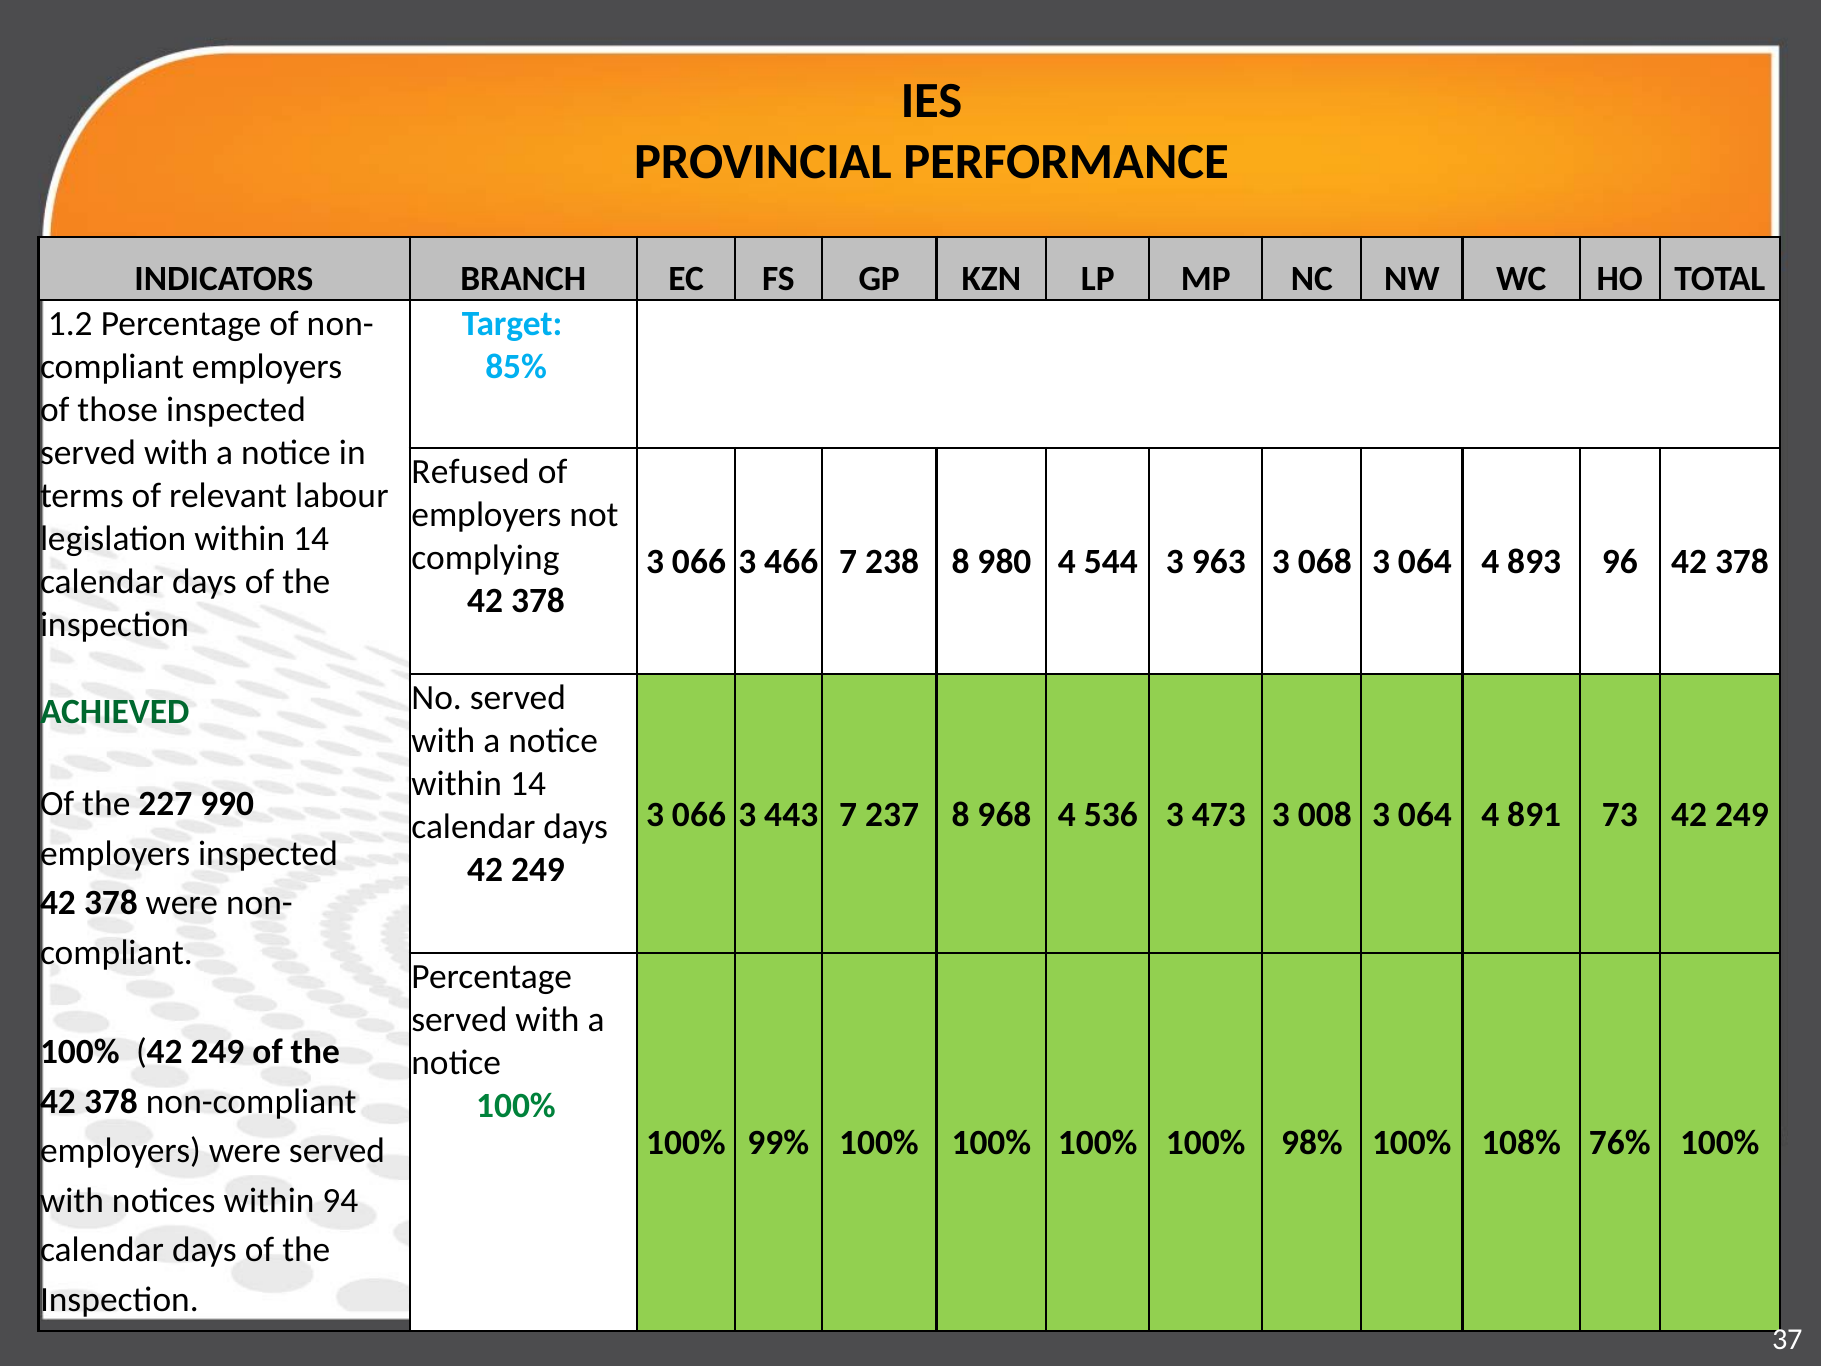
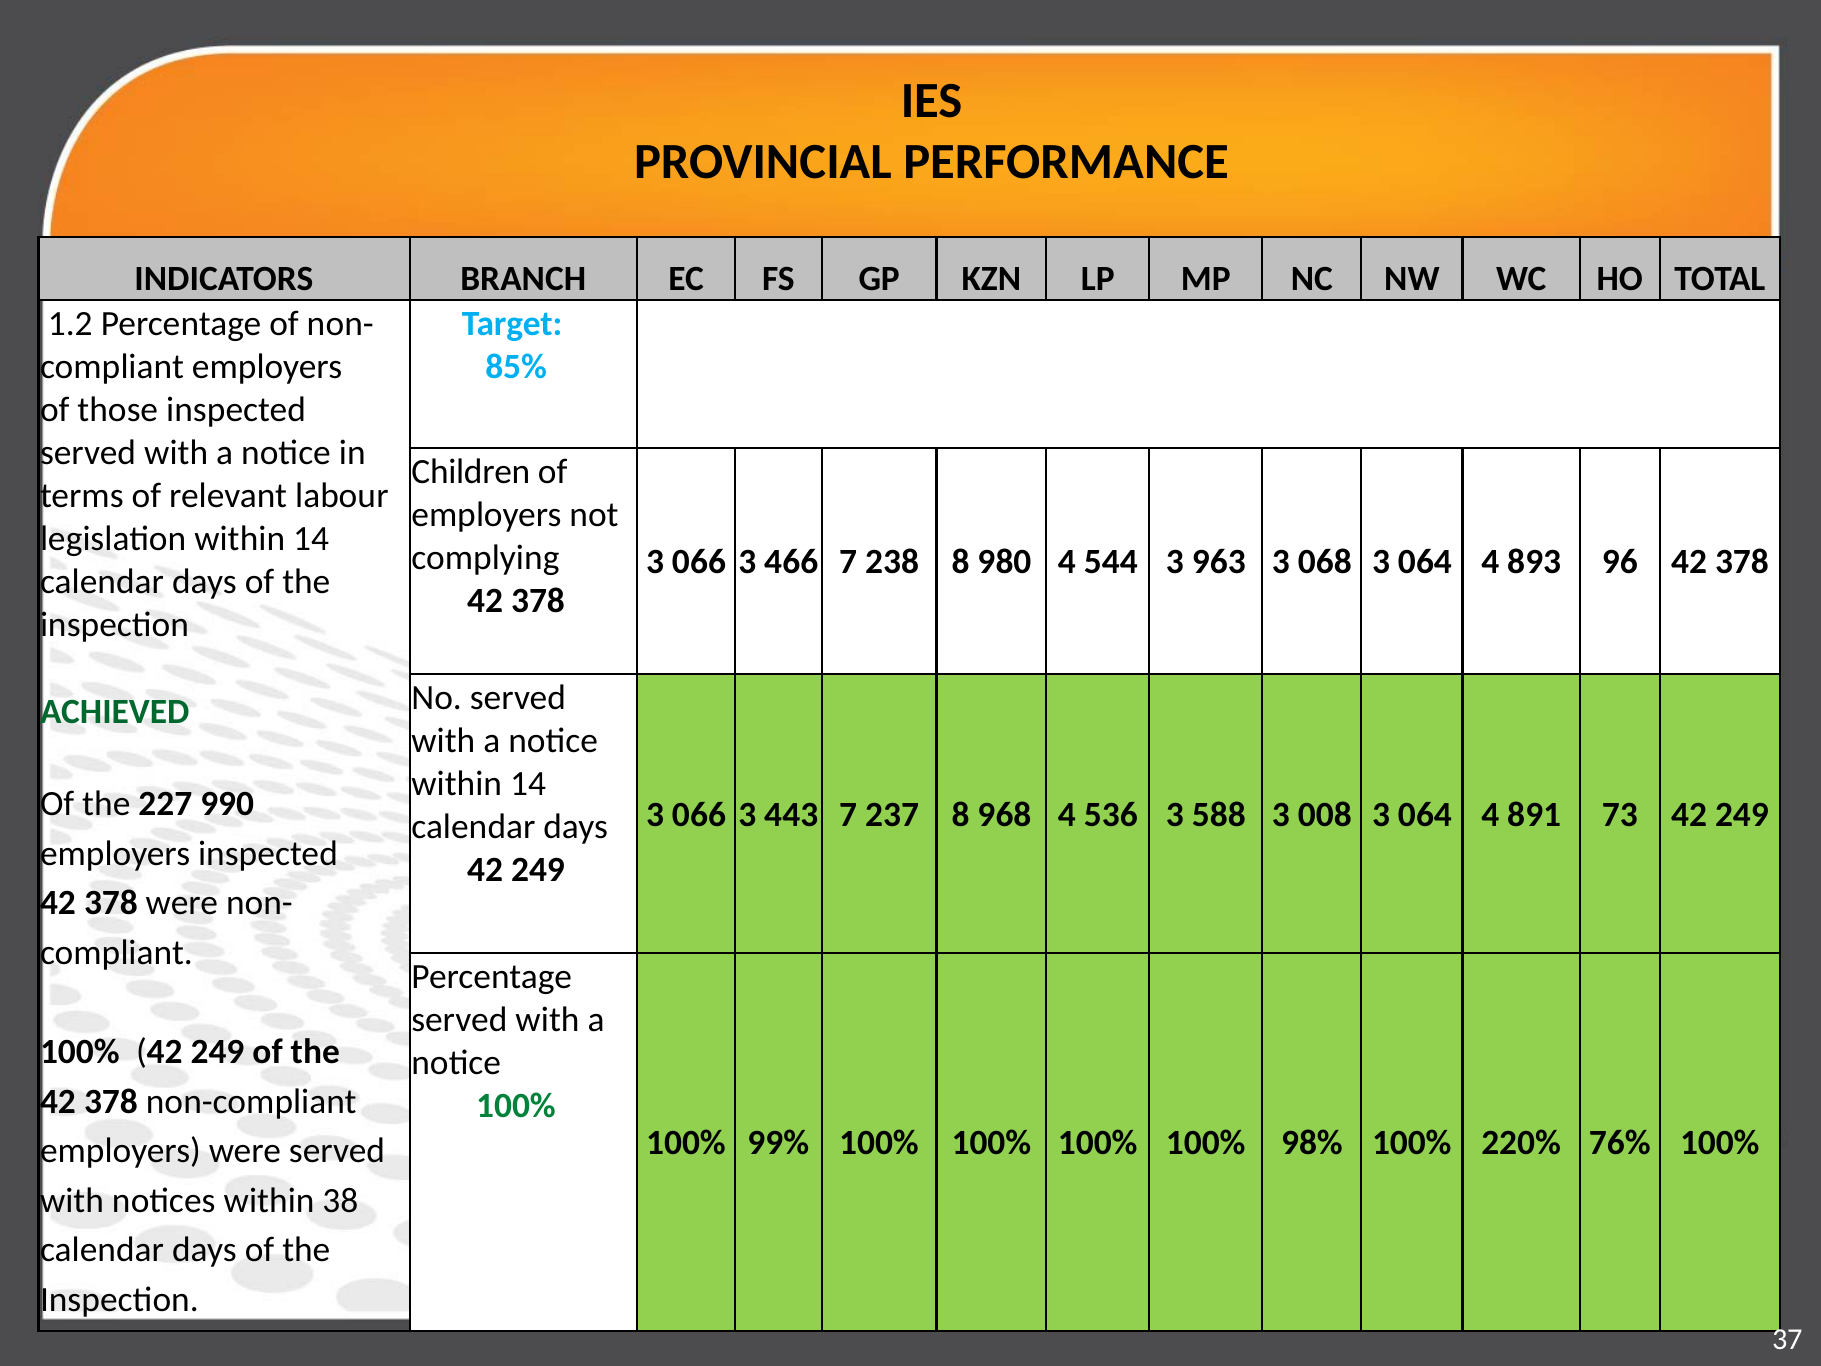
Refused: Refused -> Children (471, 472)
473: 473 -> 588 (1219, 814)
108%: 108% -> 220% (1521, 1143)
94: 94 -> 38 (340, 1200)
